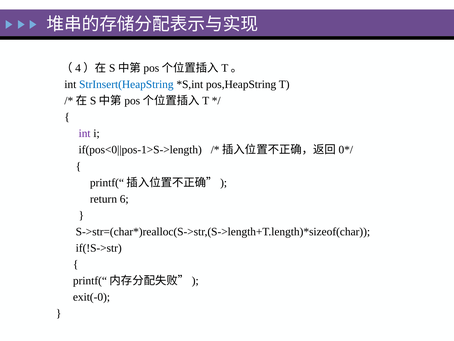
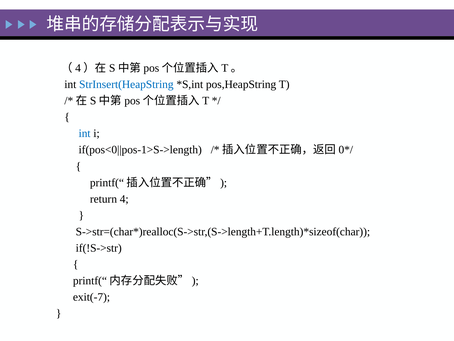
int colour: purple -> blue (85, 133)
6: 6 -> 4 (124, 199)
exit(-0: exit(-0 -> exit(-7 (91, 297)
